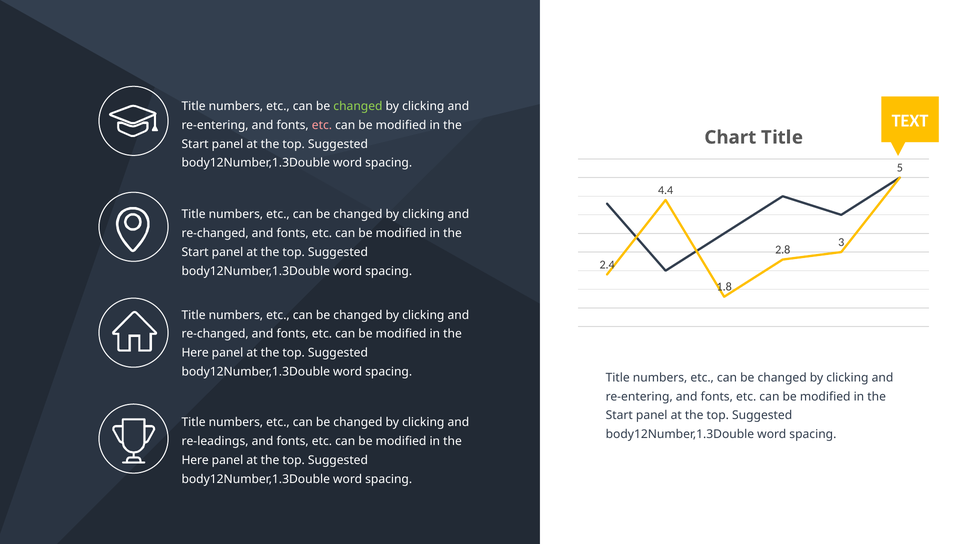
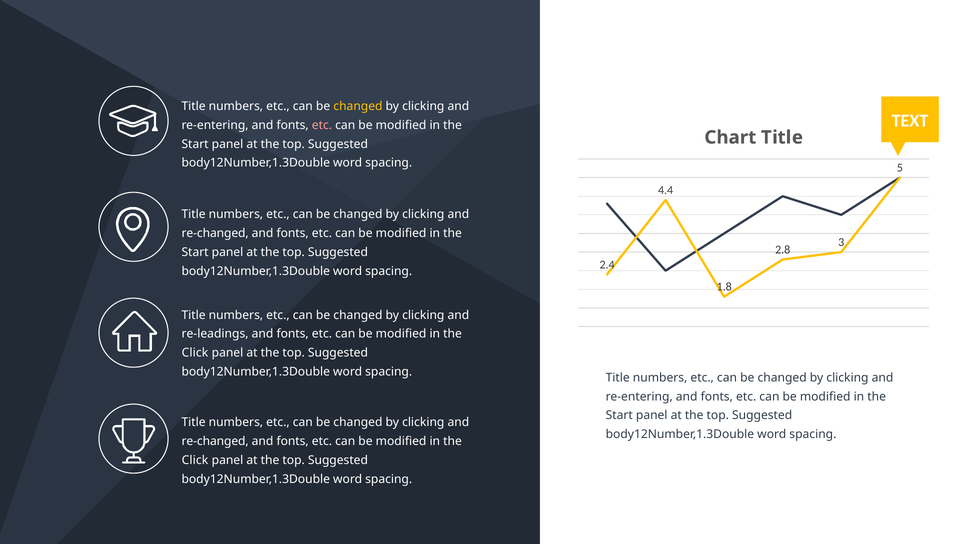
changed colour: light green -> yellow (358, 106)
re-changed: re-changed -> re-leadings (215, 334)
Here: Here -> Click (195, 353)
re-leadings: re-leadings -> re-changed (215, 441)
Here: Here -> Click (195, 460)
